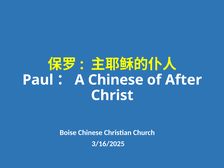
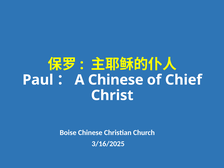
After: After -> Chief (184, 80)
